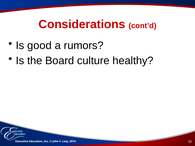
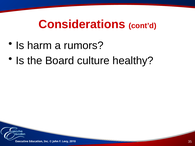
good: good -> harm (39, 46)
